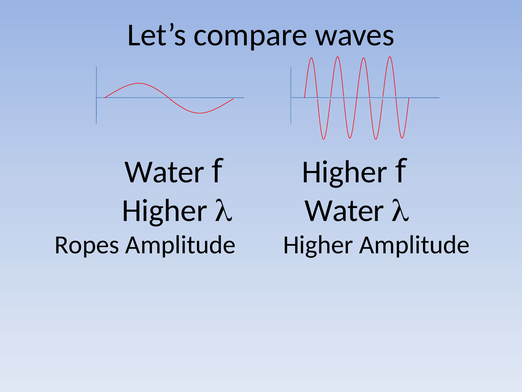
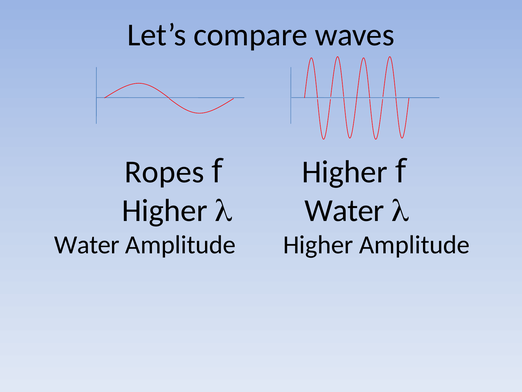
Water: Water -> Ropes (164, 172)
Ropes: Ropes -> Water (87, 245)
